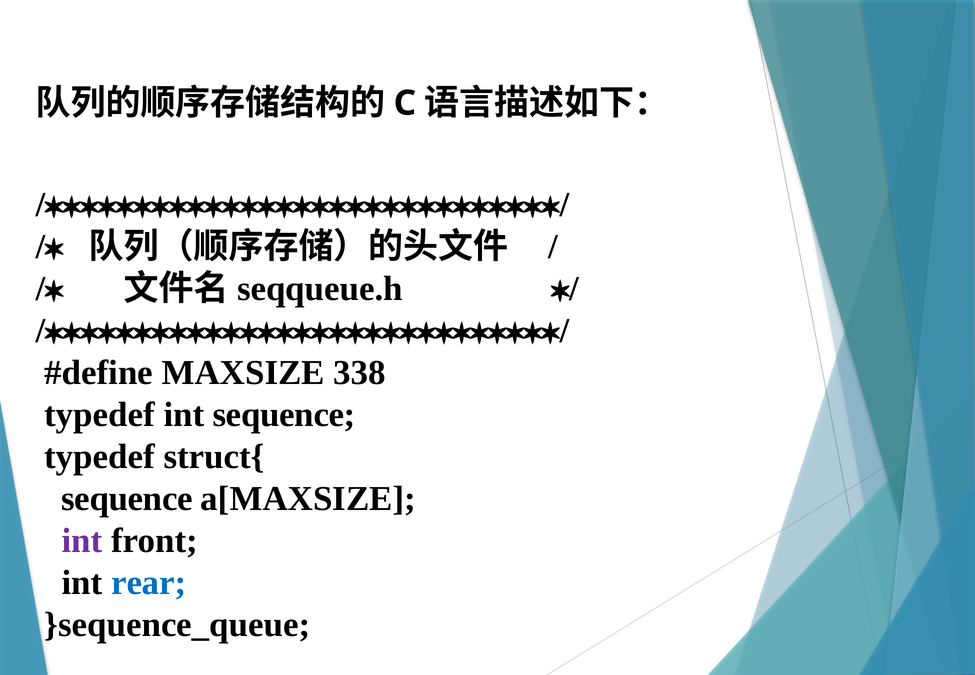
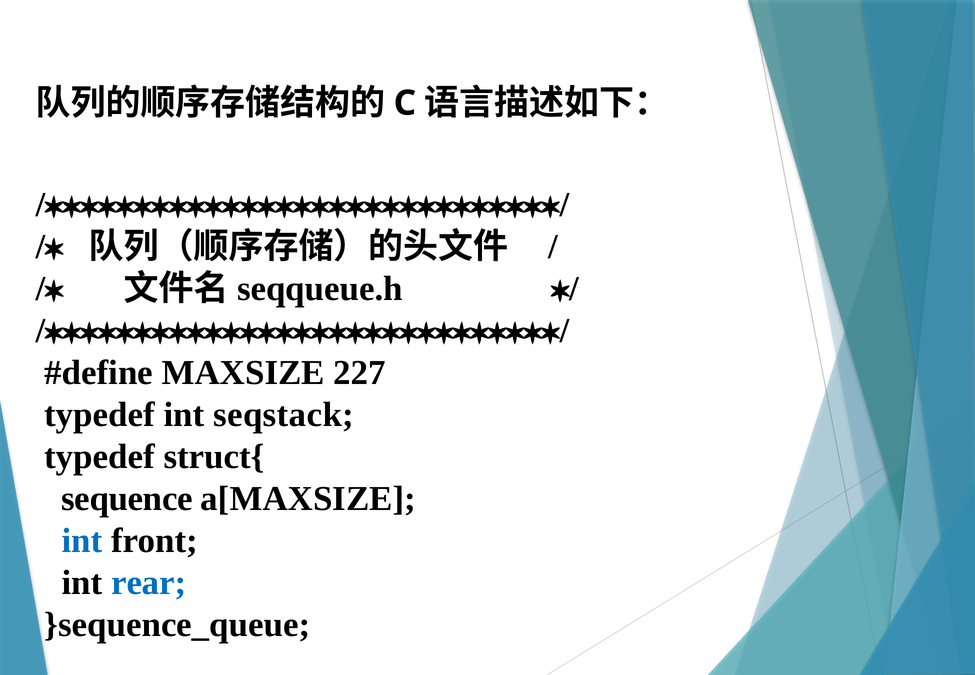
338: 338 -> 227 (360, 373)
int sequence: sequence -> seqstack (284, 415)
int colour: purple -> blue (82, 541)
